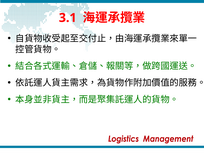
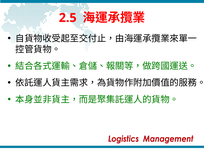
3.1: 3.1 -> 2.5 (68, 18)
